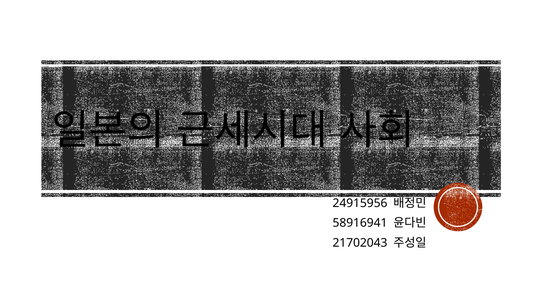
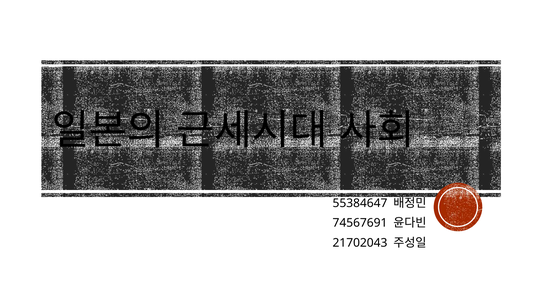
24915956: 24915956 -> 55384647 (360, 203)
58916941: 58916941 -> 74567691 (360, 223)
